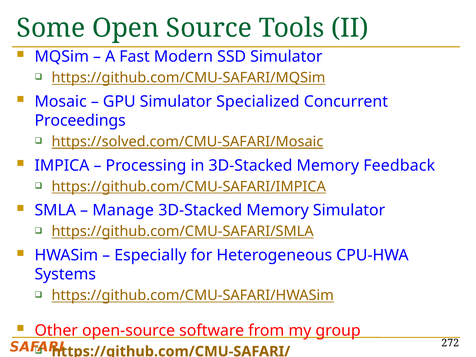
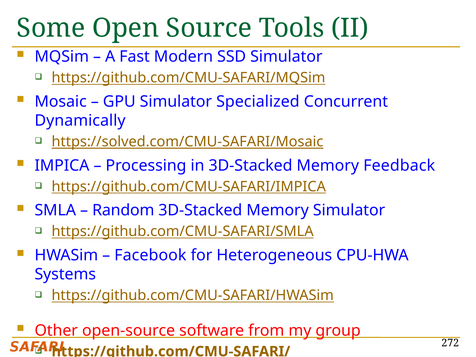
Proceedings: Proceedings -> Dynamically (80, 121)
Manage: Manage -> Random (123, 210)
Especially: Especially -> Facebook (150, 255)
